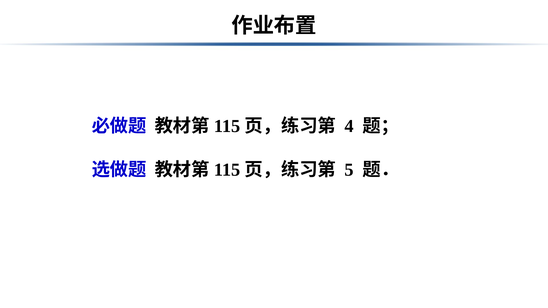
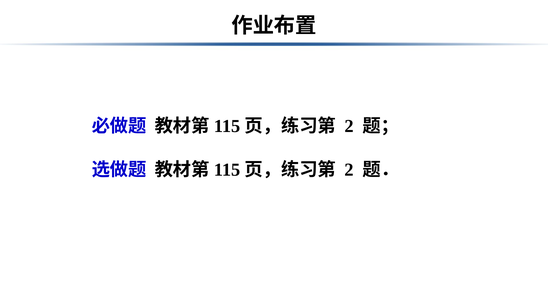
4: 4 -> 2 (349, 126)
5: 5 -> 2 (349, 170)
